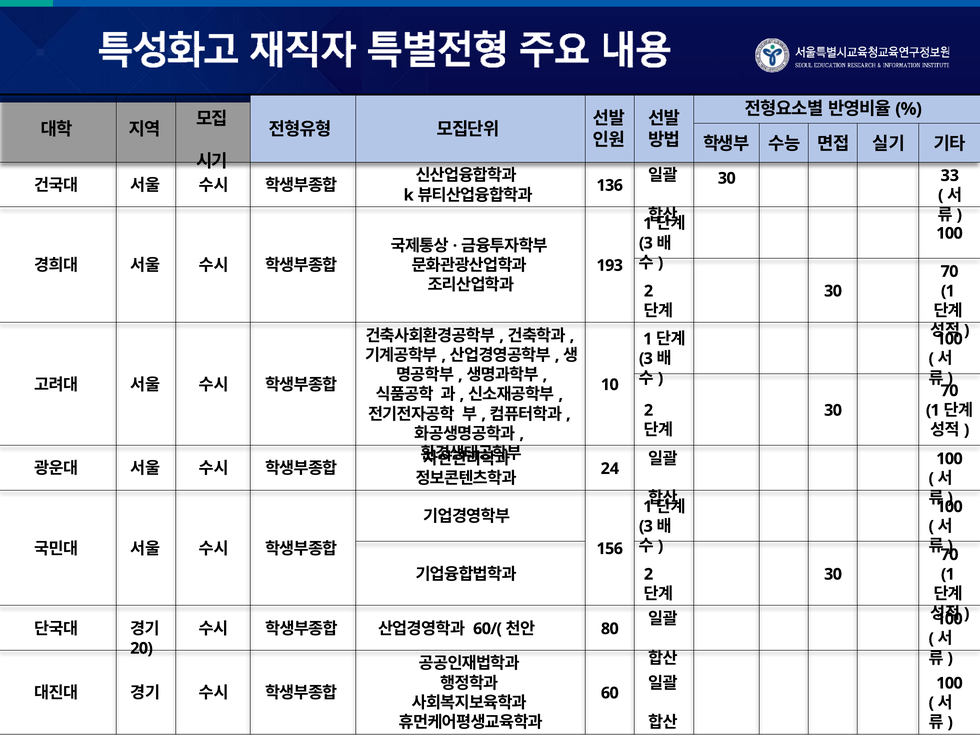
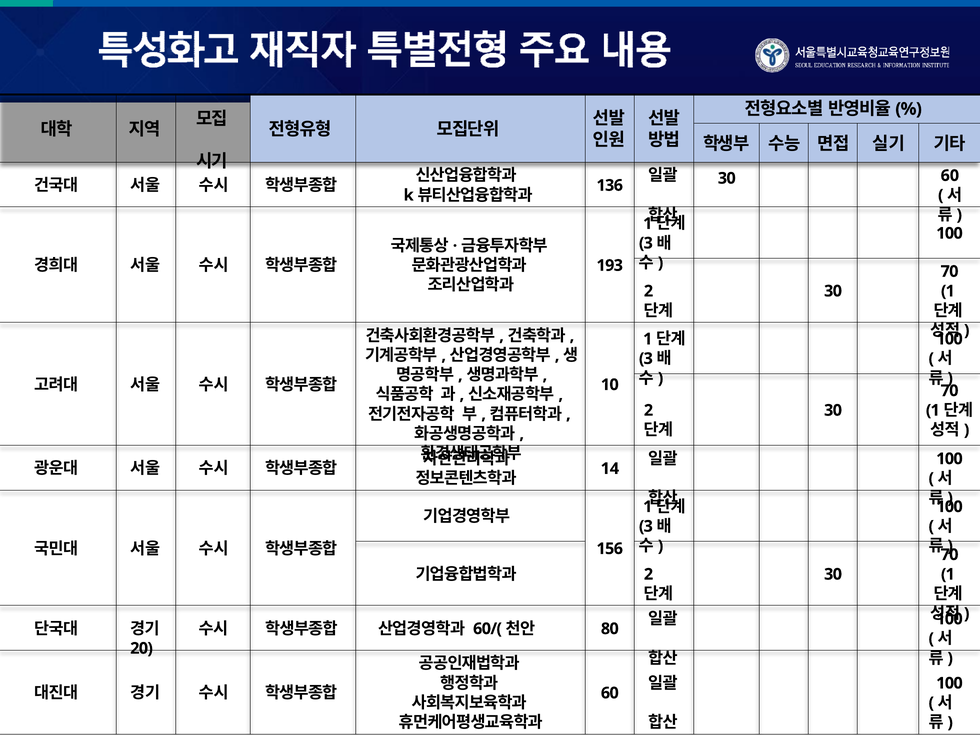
30 33: 33 -> 60 (950, 176)
24: 24 -> 14 (610, 469)
